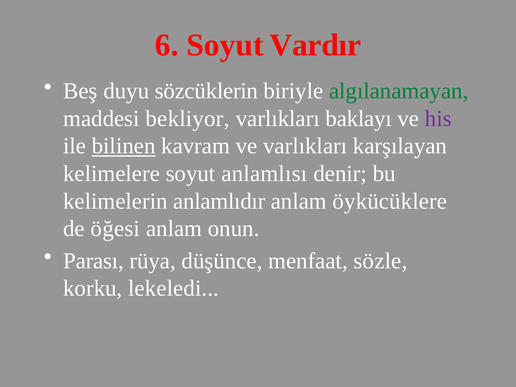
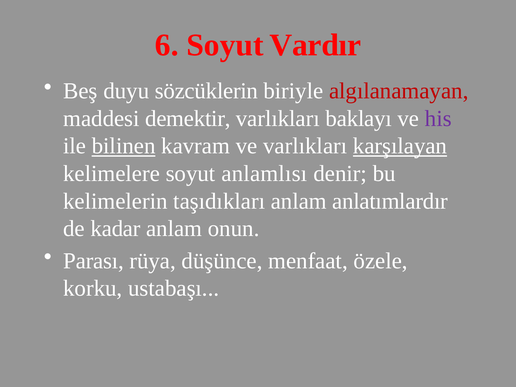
algılanamayan colour: green -> red (399, 91)
bekliyor: bekliyor -> demektir (188, 119)
karşılayan underline: none -> present (400, 146)
anlamlıdır: anlamlıdır -> taşıdıkları (219, 201)
öykücüklere: öykücüklere -> anlatımlardır (390, 201)
öğesi: öğesi -> kadar (116, 229)
sözle: sözle -> özele (381, 261)
lekeledi: lekeledi -> ustabaşı (174, 288)
